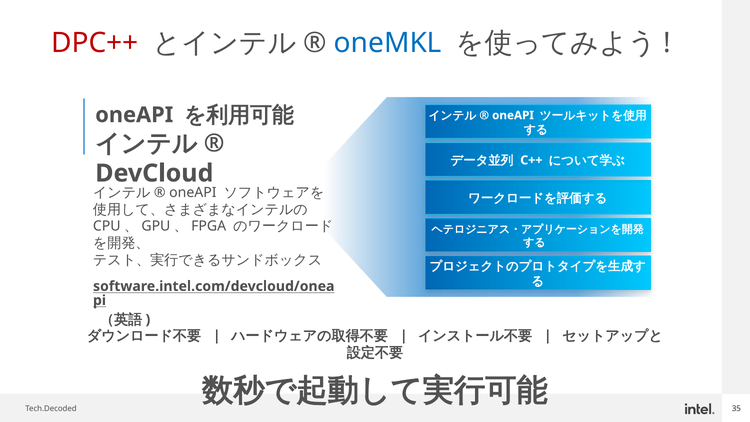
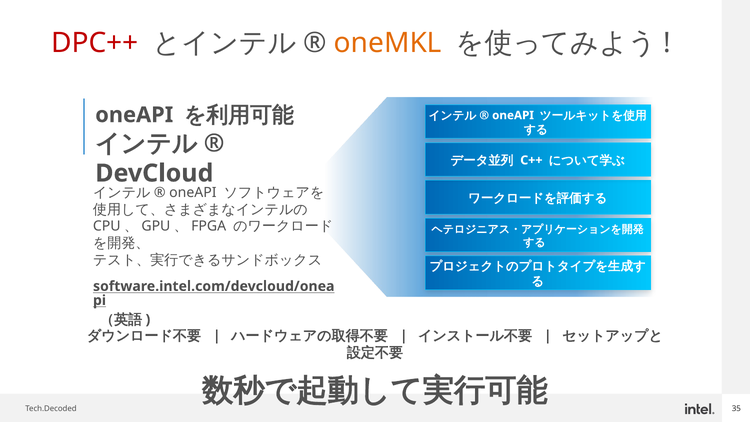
oneMKL colour: blue -> orange (388, 43)
